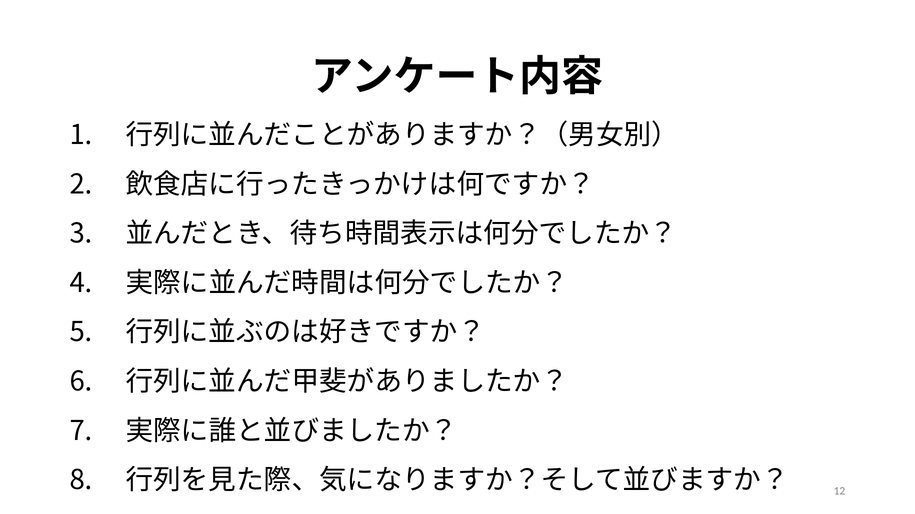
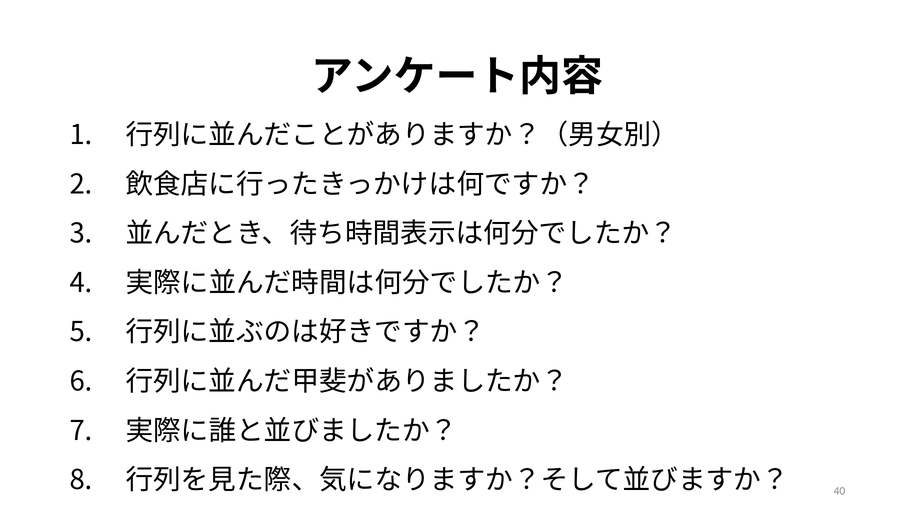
12: 12 -> 40 (839, 491)
